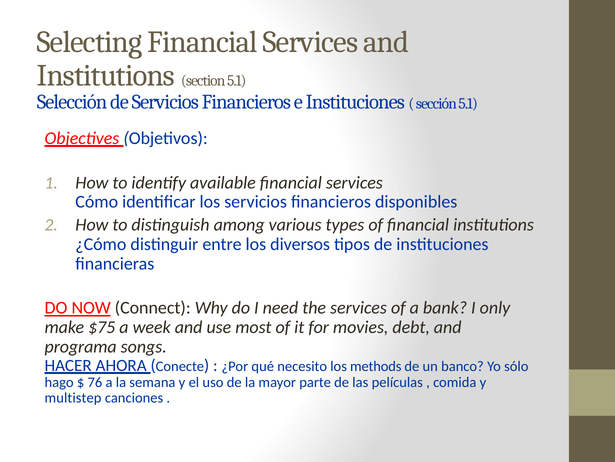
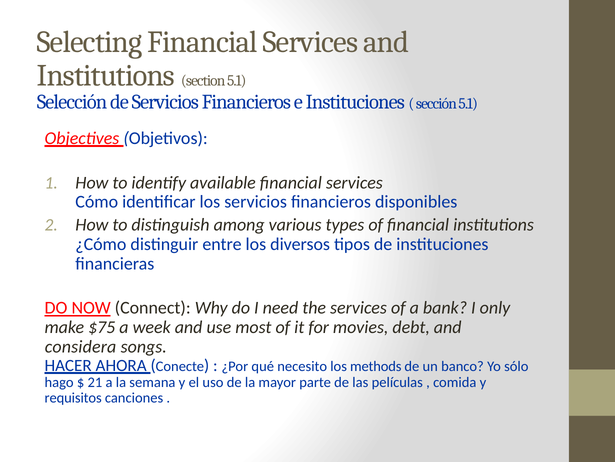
programa: programa -> considera (81, 346)
76: 76 -> 21 (95, 382)
multistep: multistep -> requisitos (73, 397)
